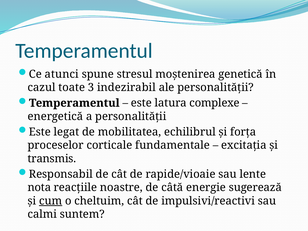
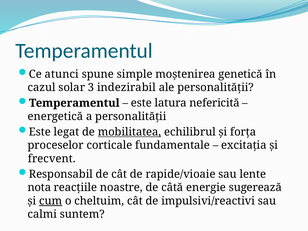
stresul: stresul -> simple (135, 74)
toate: toate -> solar (72, 87)
complexe: complexe -> nefericită (215, 103)
mobilitatea underline: none -> present (130, 132)
transmis: transmis -> frecvent (52, 159)
